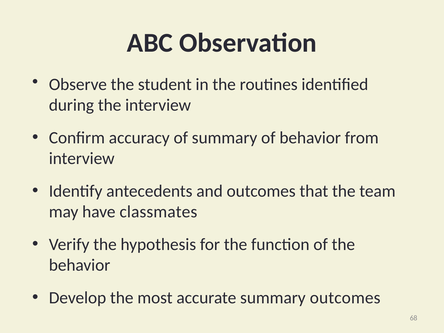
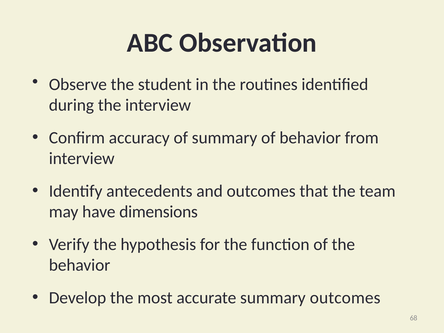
classmates: classmates -> dimensions (159, 212)
